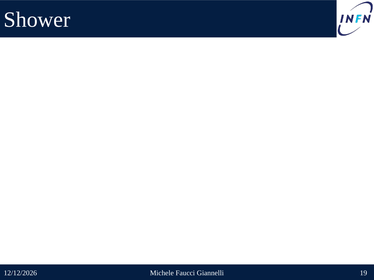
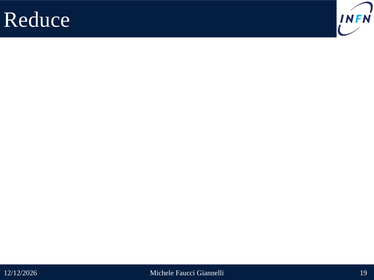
Shower: Shower -> Reduce (37, 20)
